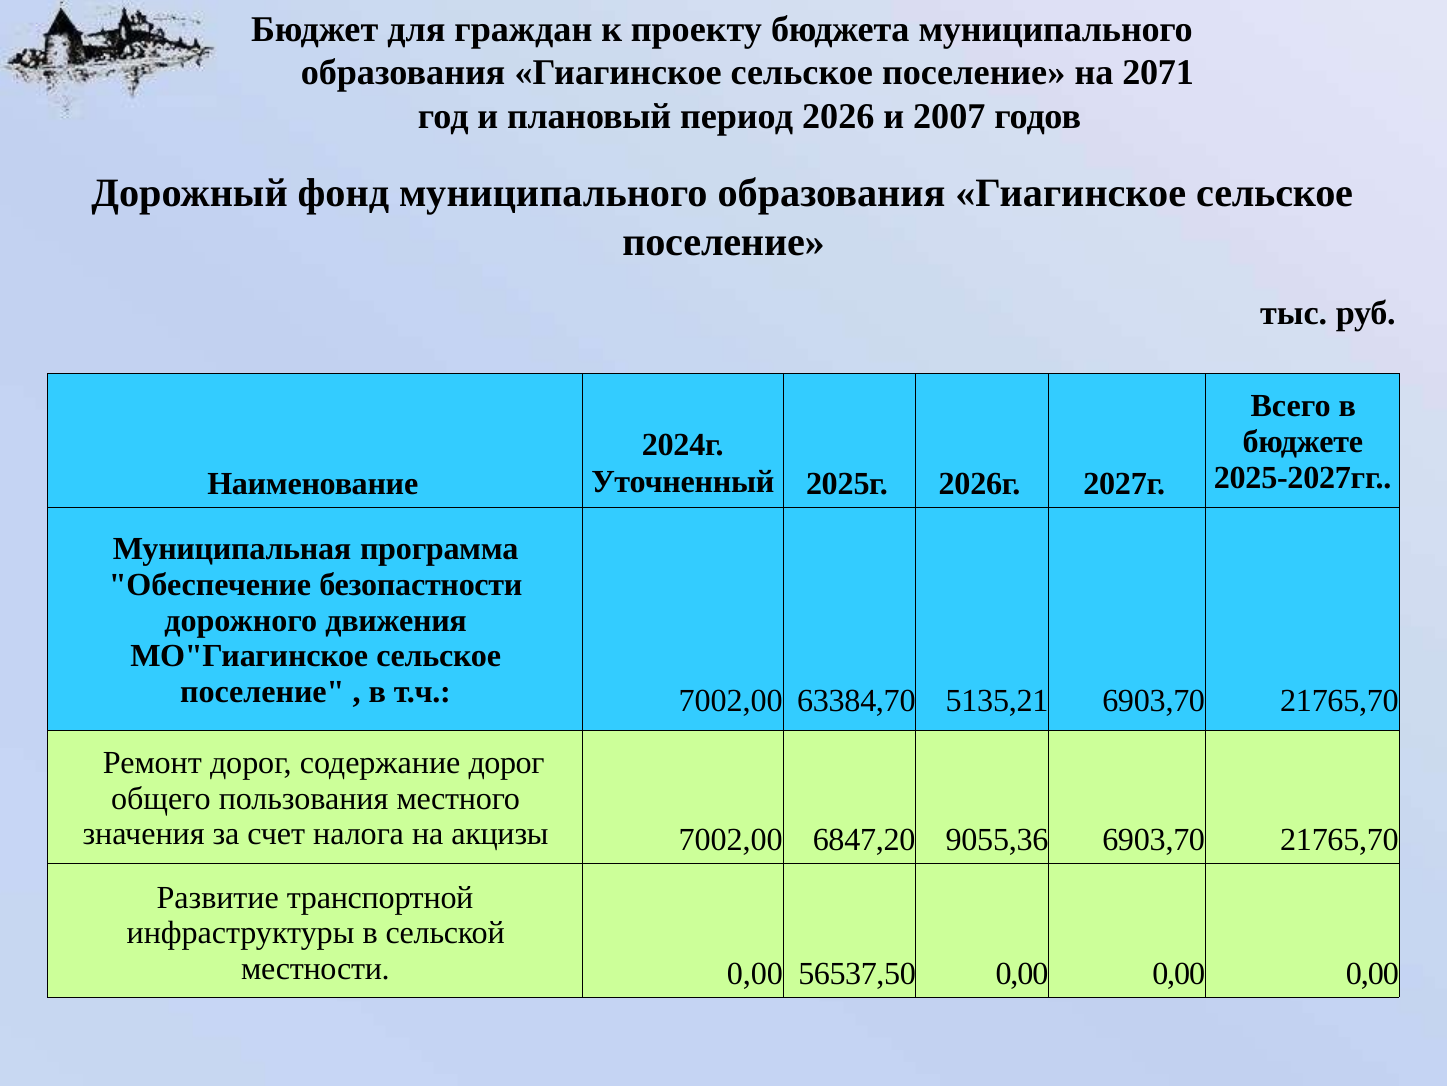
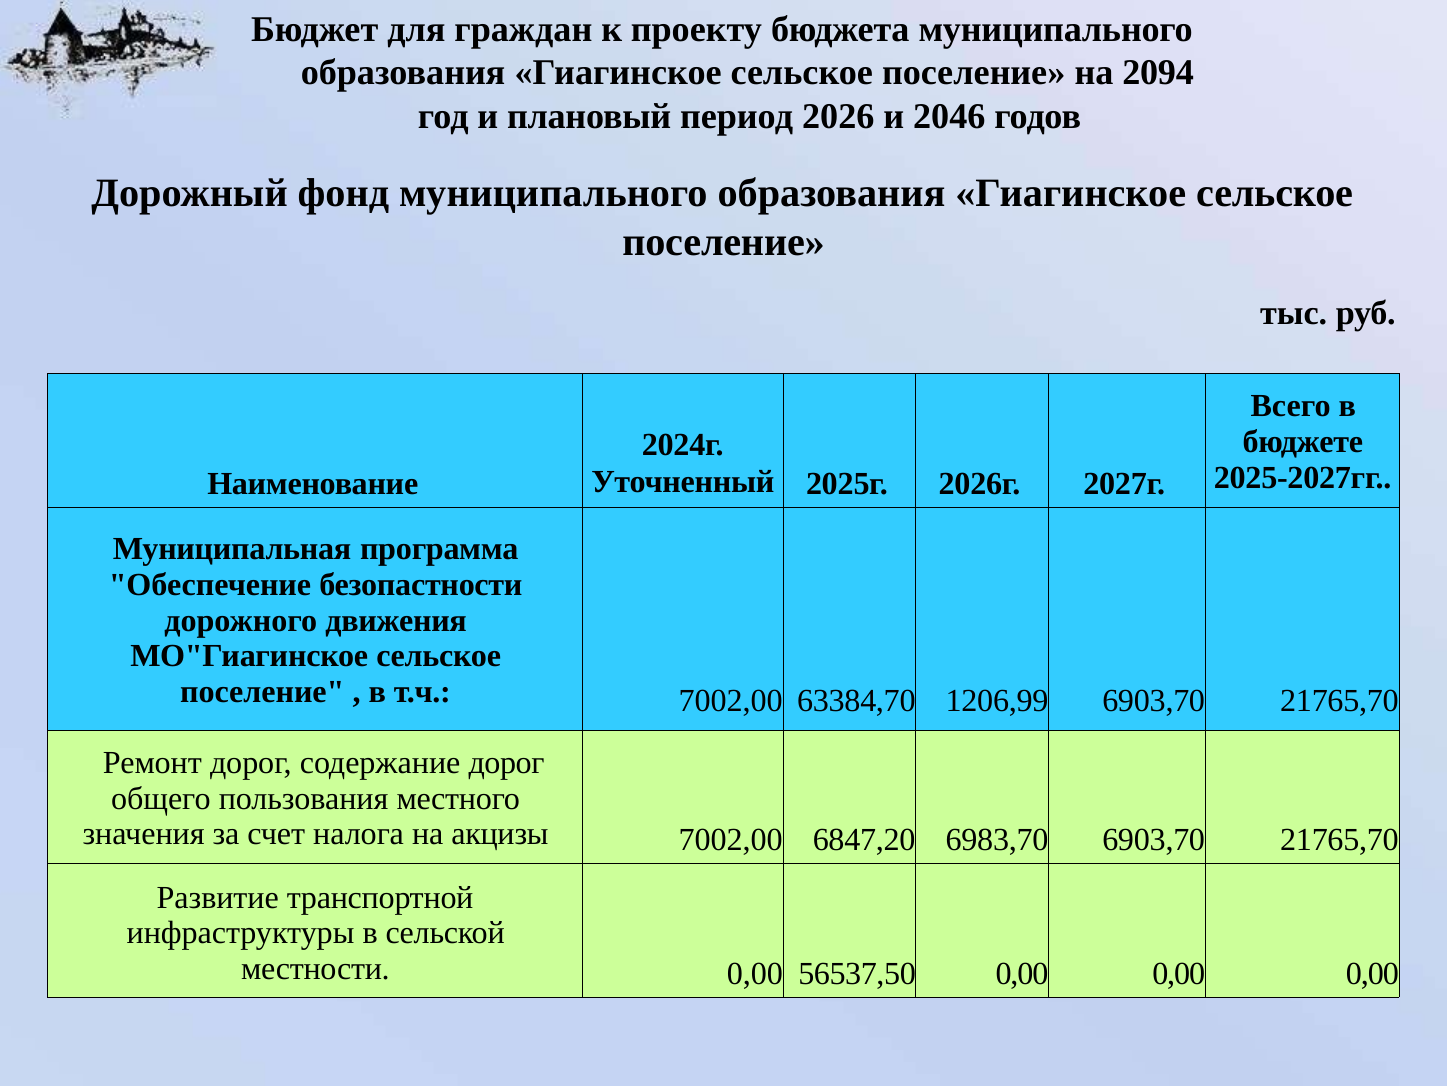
2071: 2071 -> 2094 (1158, 73)
2007: 2007 -> 2046 (949, 116)
5135,21: 5135,21 -> 1206,99 (997, 701)
9055,36: 9055,36 -> 6983,70 (997, 840)
